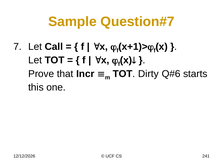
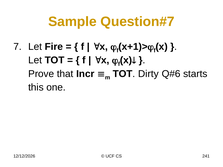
Call: Call -> Fire (54, 47)
